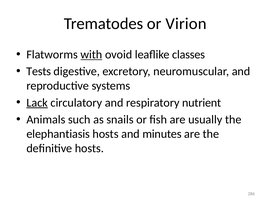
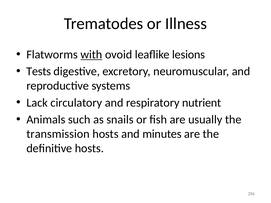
Virion: Virion -> Illness (186, 24)
classes: classes -> lesions (189, 55)
Lack underline: present -> none (37, 103)
elephantiasis: elephantiasis -> transmission (58, 134)
